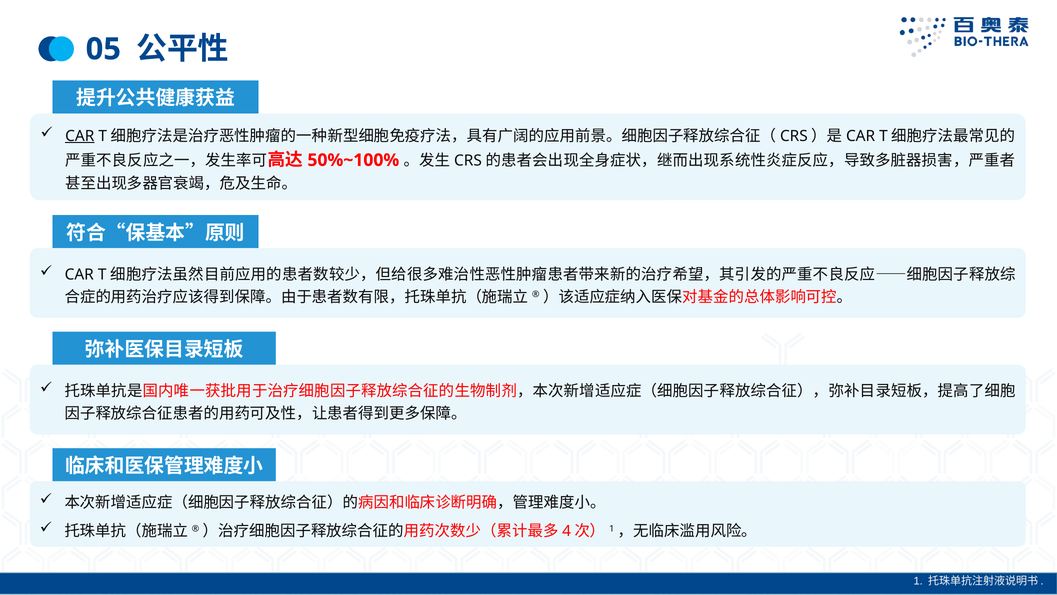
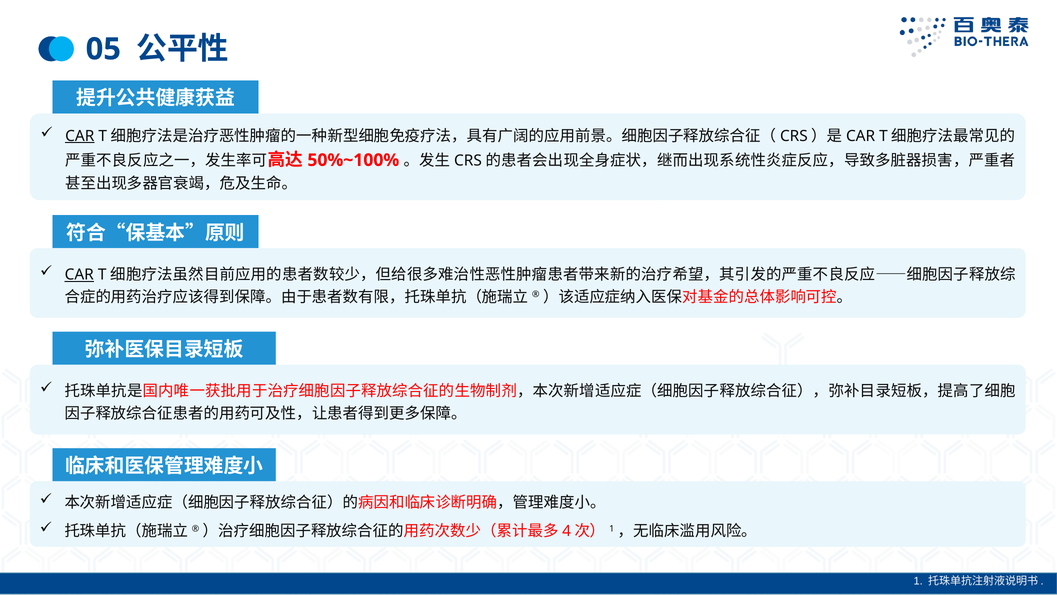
CAR underline: none -> present (79, 275)
